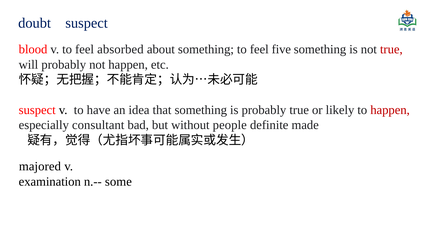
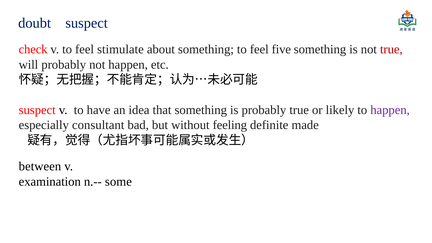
blood: blood -> check (33, 49)
absorbed: absorbed -> stimulate (120, 49)
happen colour: red -> purple (390, 110)
people: people -> feeling (230, 125)
majored: majored -> between (40, 166)
